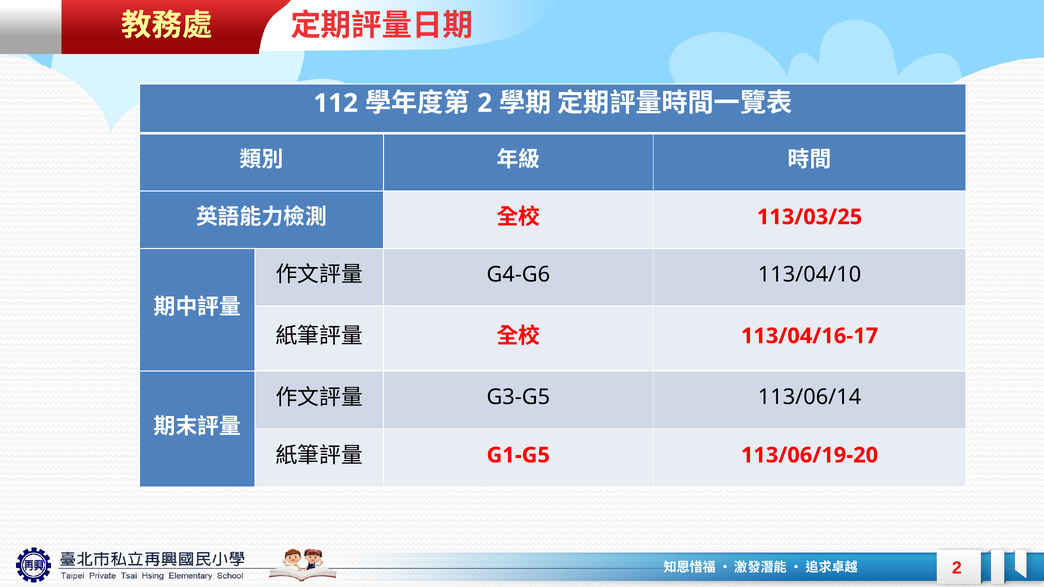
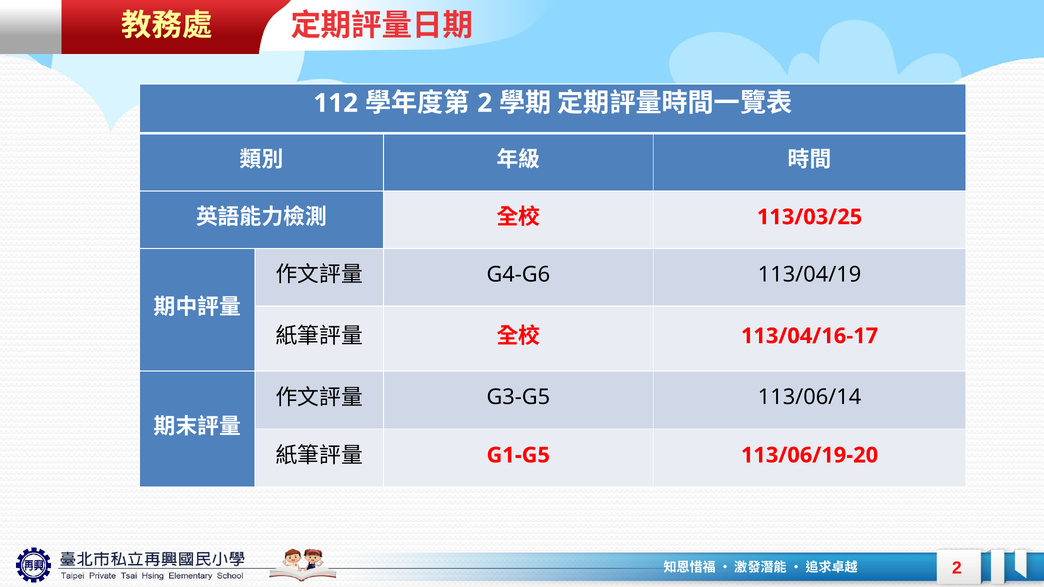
113/04/10: 113/04/10 -> 113/04/19 (810, 275)
